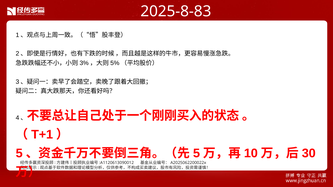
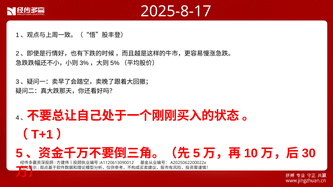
2025-8-83: 2025-8-83 -> 2025-8-17 (176, 11)
